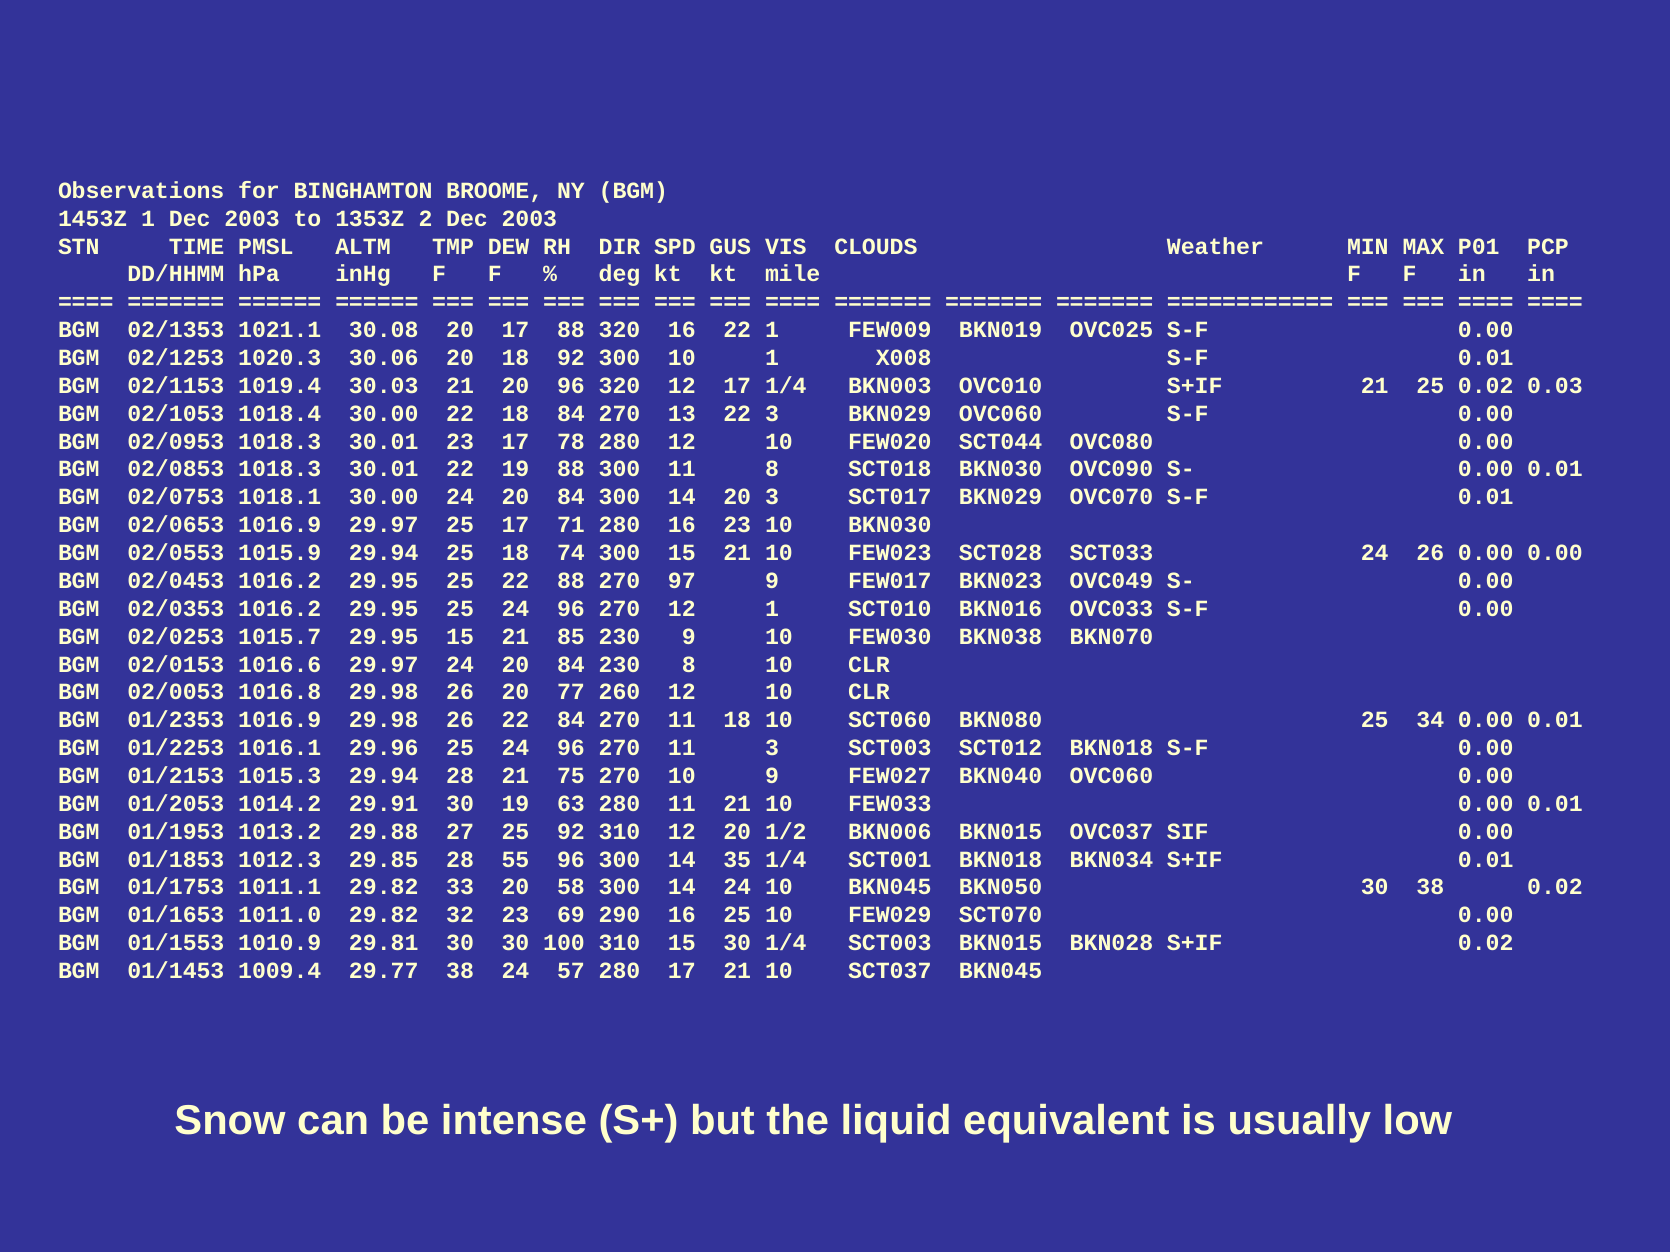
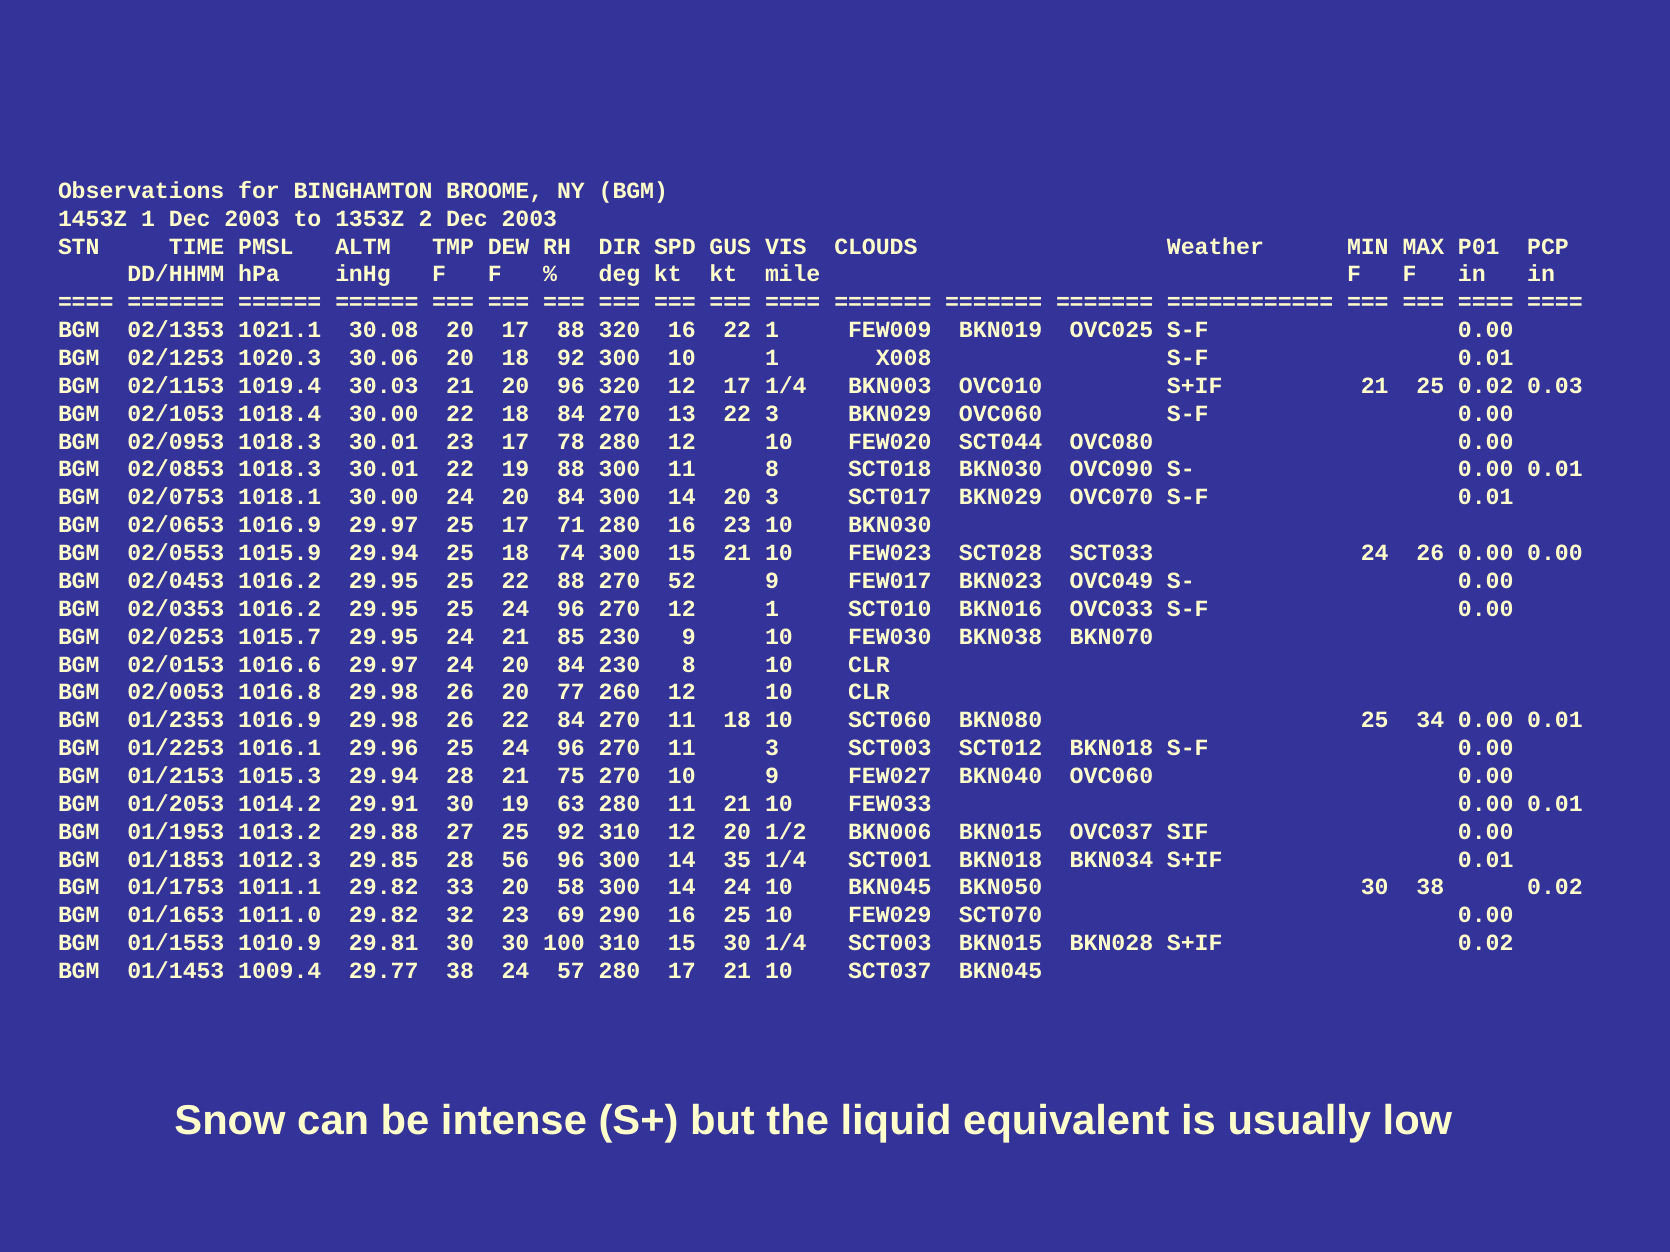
97: 97 -> 52 (682, 581)
29.95 15: 15 -> 24 (460, 637)
55: 55 -> 56 (515, 860)
